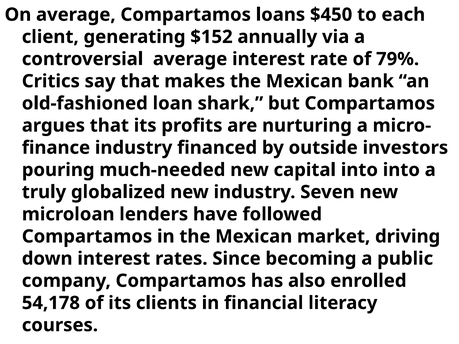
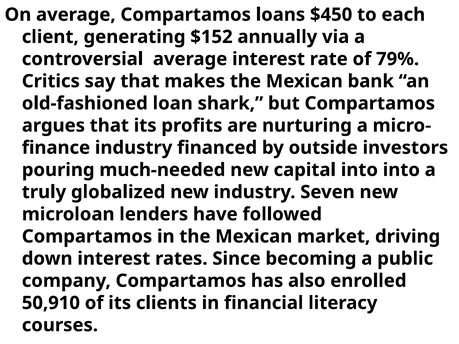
54,178: 54,178 -> 50,910 (51, 303)
